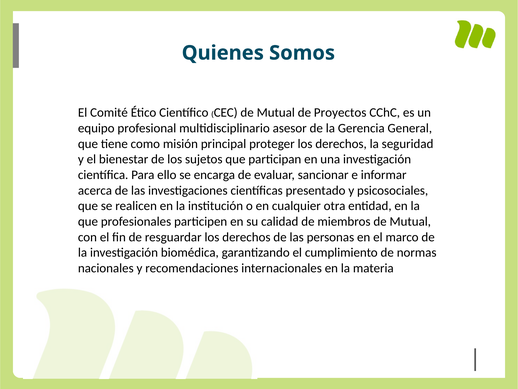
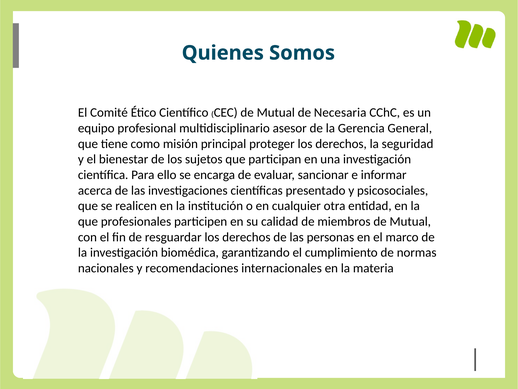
Proyectos: Proyectos -> Necesaria (340, 113)
